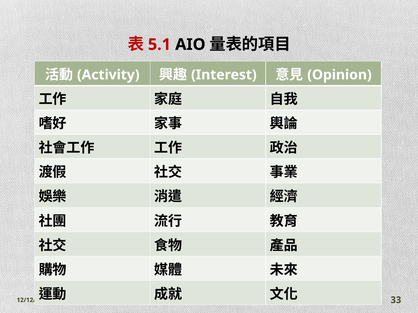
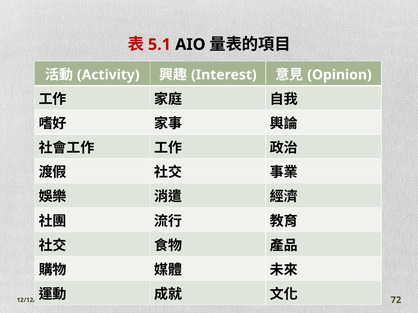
33: 33 -> 72 (396, 300)
